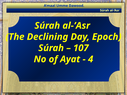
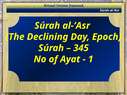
107: 107 -> 345 (81, 48)
4: 4 -> 1 (91, 59)
